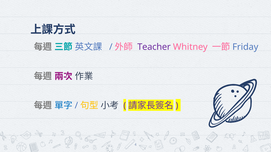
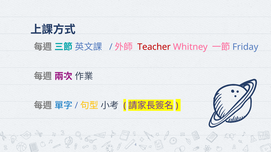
Teacher colour: purple -> red (154, 47)
